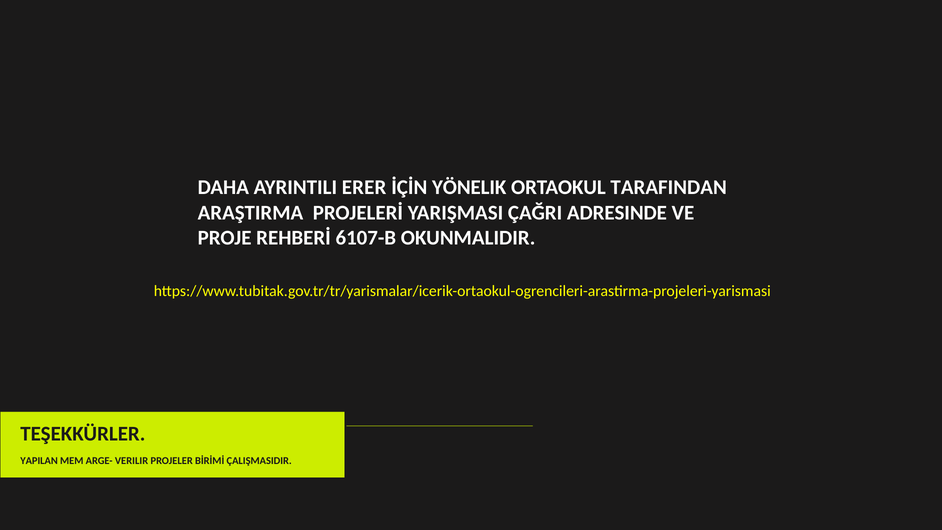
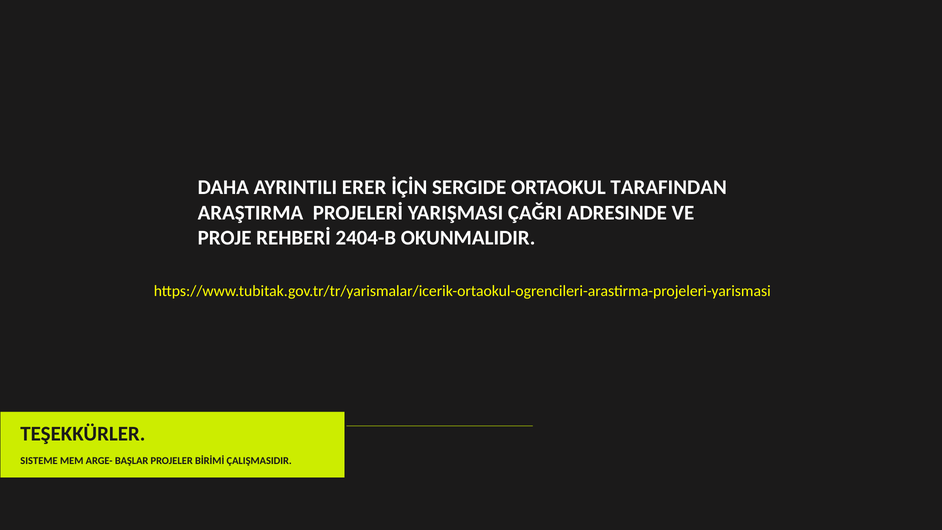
YÖNELIK: YÖNELIK -> SERGIDE (469, 187)
6107-B: 6107-B -> 2404-B (366, 238)
YAPILAN: YAPILAN -> SISTEME (39, 461)
VERILIR: VERILIR -> BAŞLAR (132, 461)
